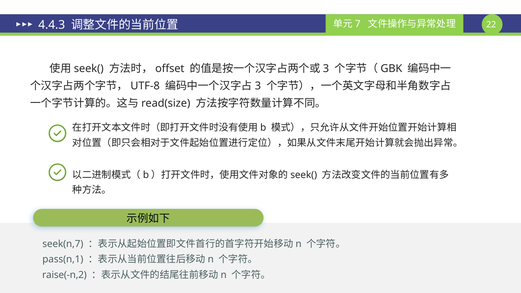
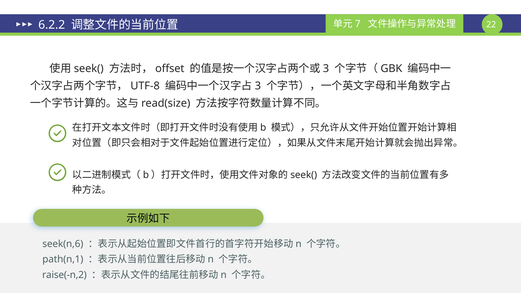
4.4.3: 4.4.3 -> 6.2.2 (52, 25)
seek(n,7: seek(n,7 -> seek(n,6 (63, 244)
pass(n,1: pass(n,1 -> path(n,1 (63, 259)
